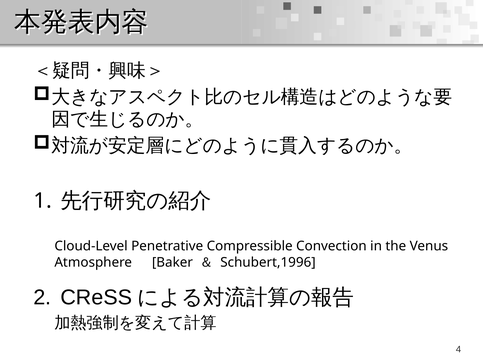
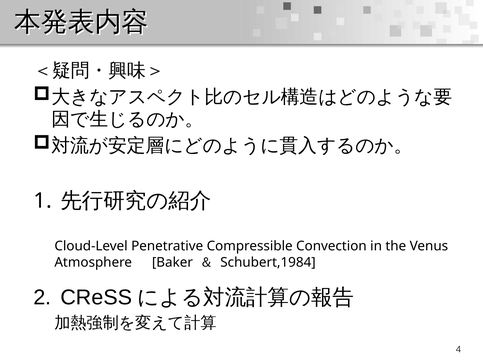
Schubert,1996: Schubert,1996 -> Schubert,1984 (268, 262)
